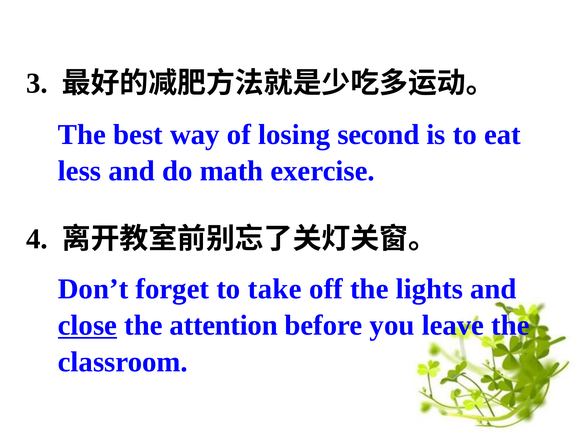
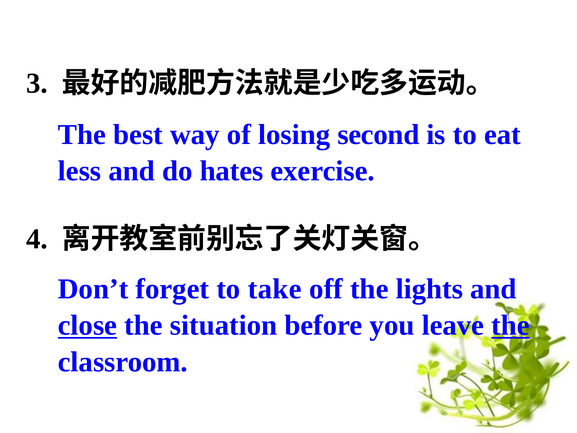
math: math -> hates (232, 171)
attention: attention -> situation (224, 325)
the underline: none -> present (511, 325)
